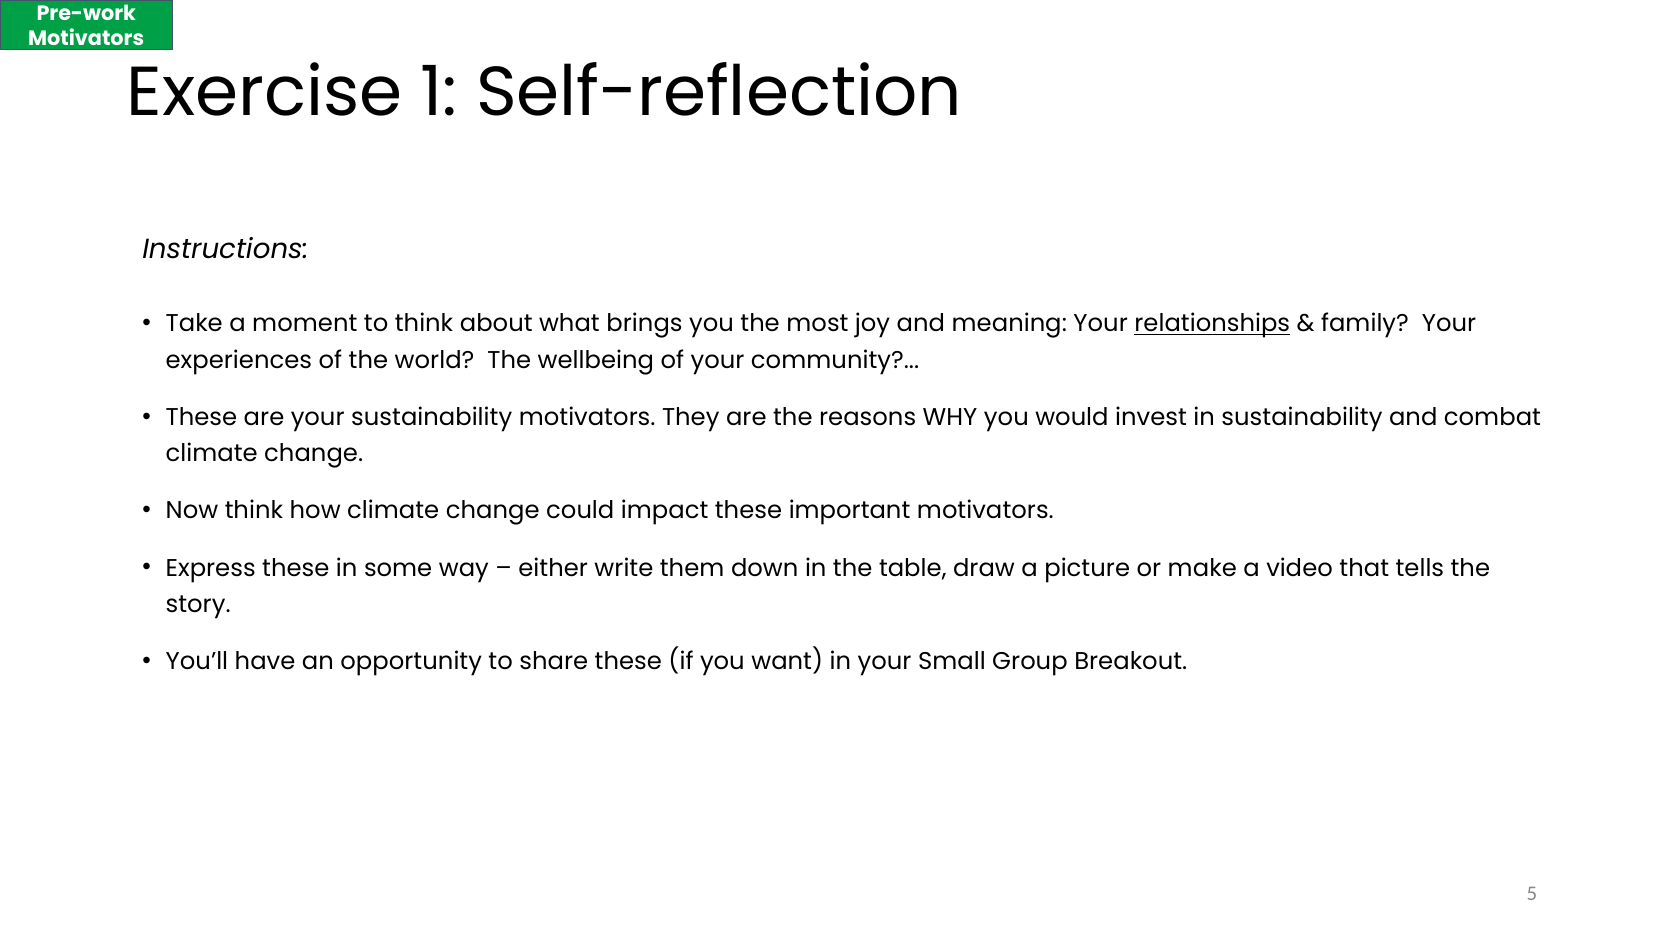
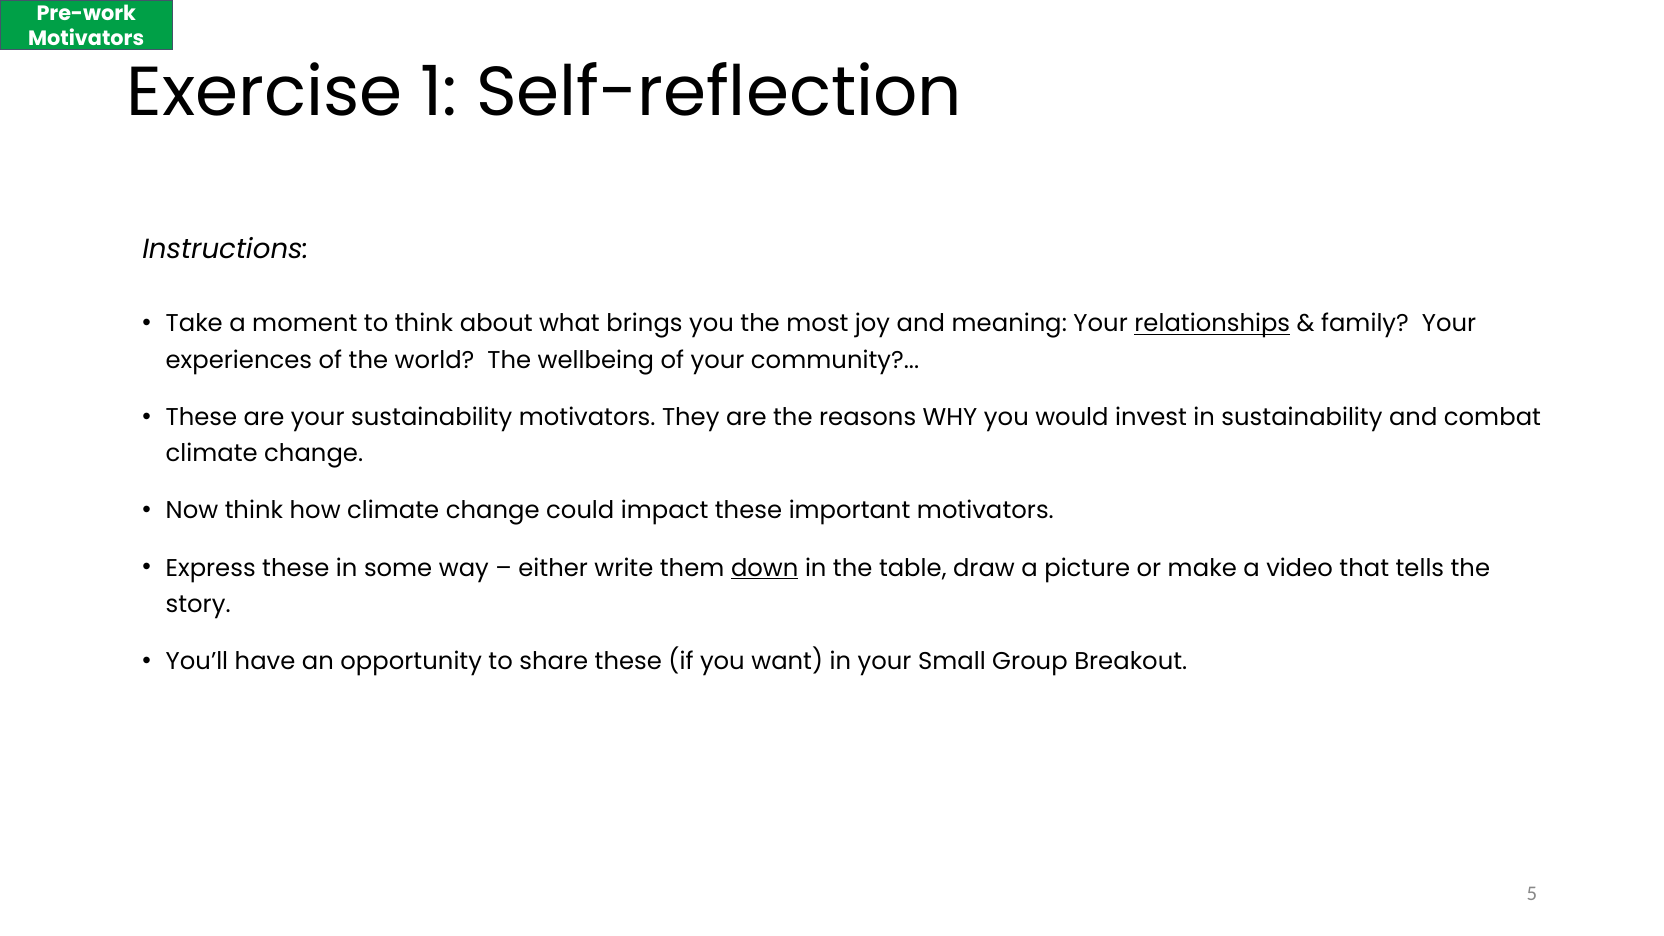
down underline: none -> present (765, 568)
